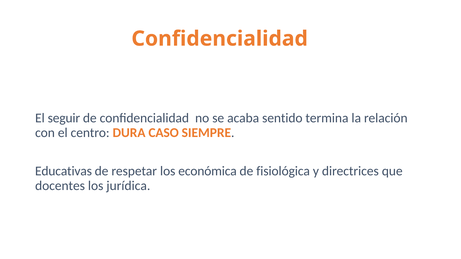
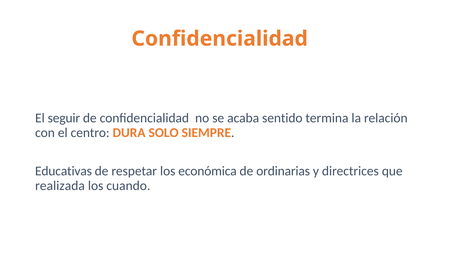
CASO: CASO -> SOLO (164, 133)
fisiológica: fisiológica -> ordinarias (283, 171)
docentes: docentes -> realizada (60, 186)
jurídica: jurídica -> cuando (128, 186)
